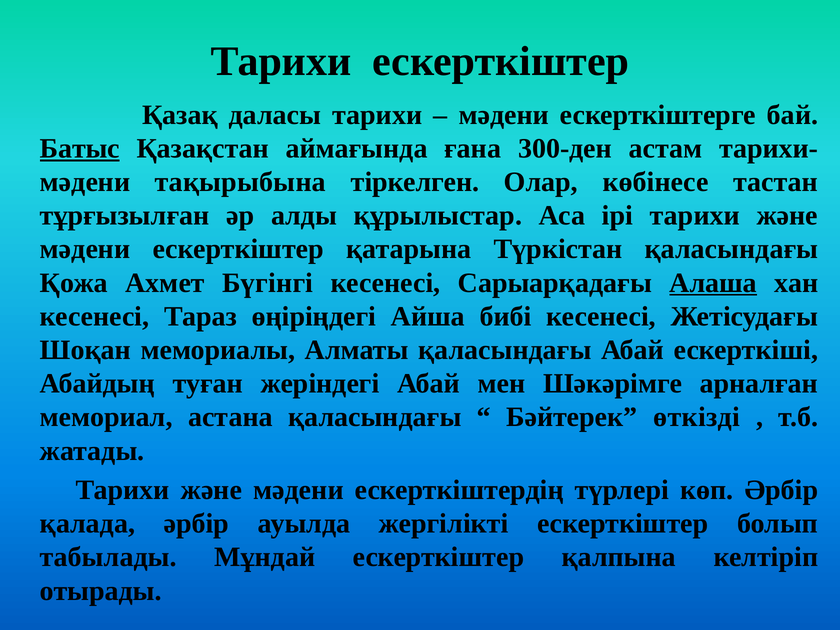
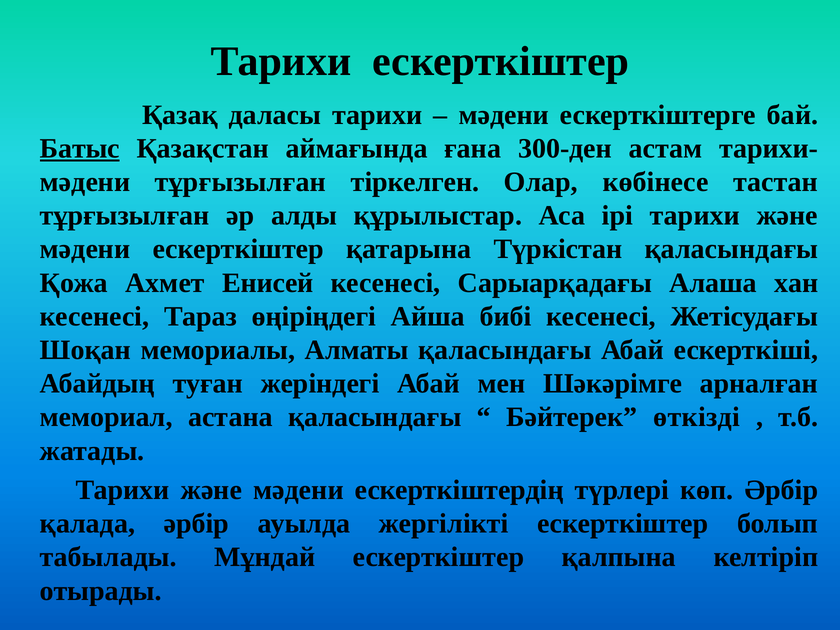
мәдени тақырыбына: тақырыбына -> тұрғызылған (240, 182)
Бүгінгі: Бүгінгі -> Енисей (268, 283)
Алаша underline: present -> none (713, 283)
